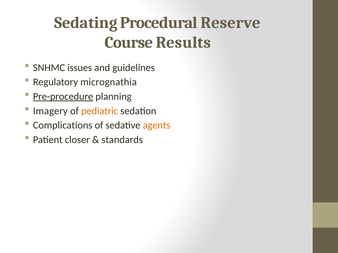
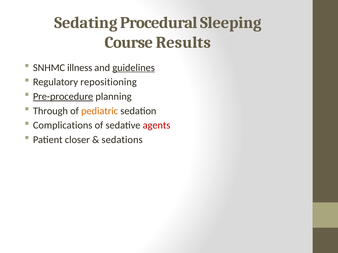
Reserve: Reserve -> Sleeping (231, 23)
issues: issues -> illness (80, 68)
guidelines underline: none -> present (134, 68)
micrognathia: micrognathia -> repositioning (109, 82)
Imagery: Imagery -> Through (50, 111)
agents colour: orange -> red (157, 126)
standards: standards -> sedations (122, 140)
